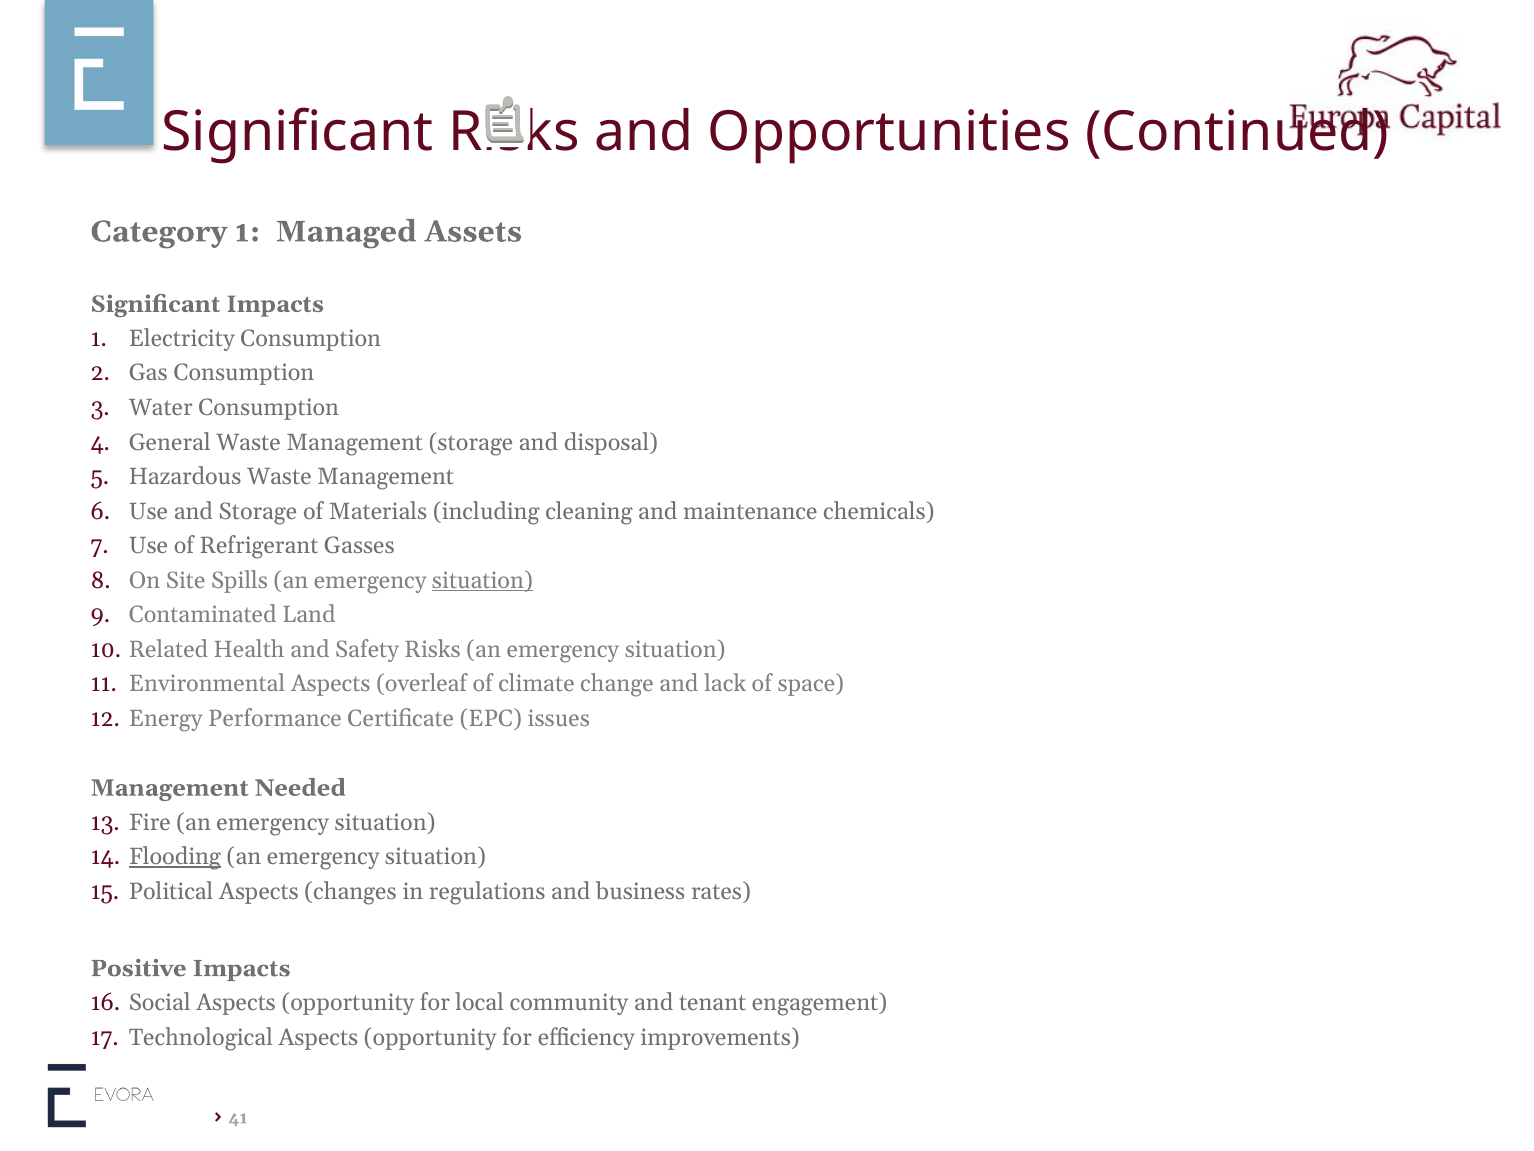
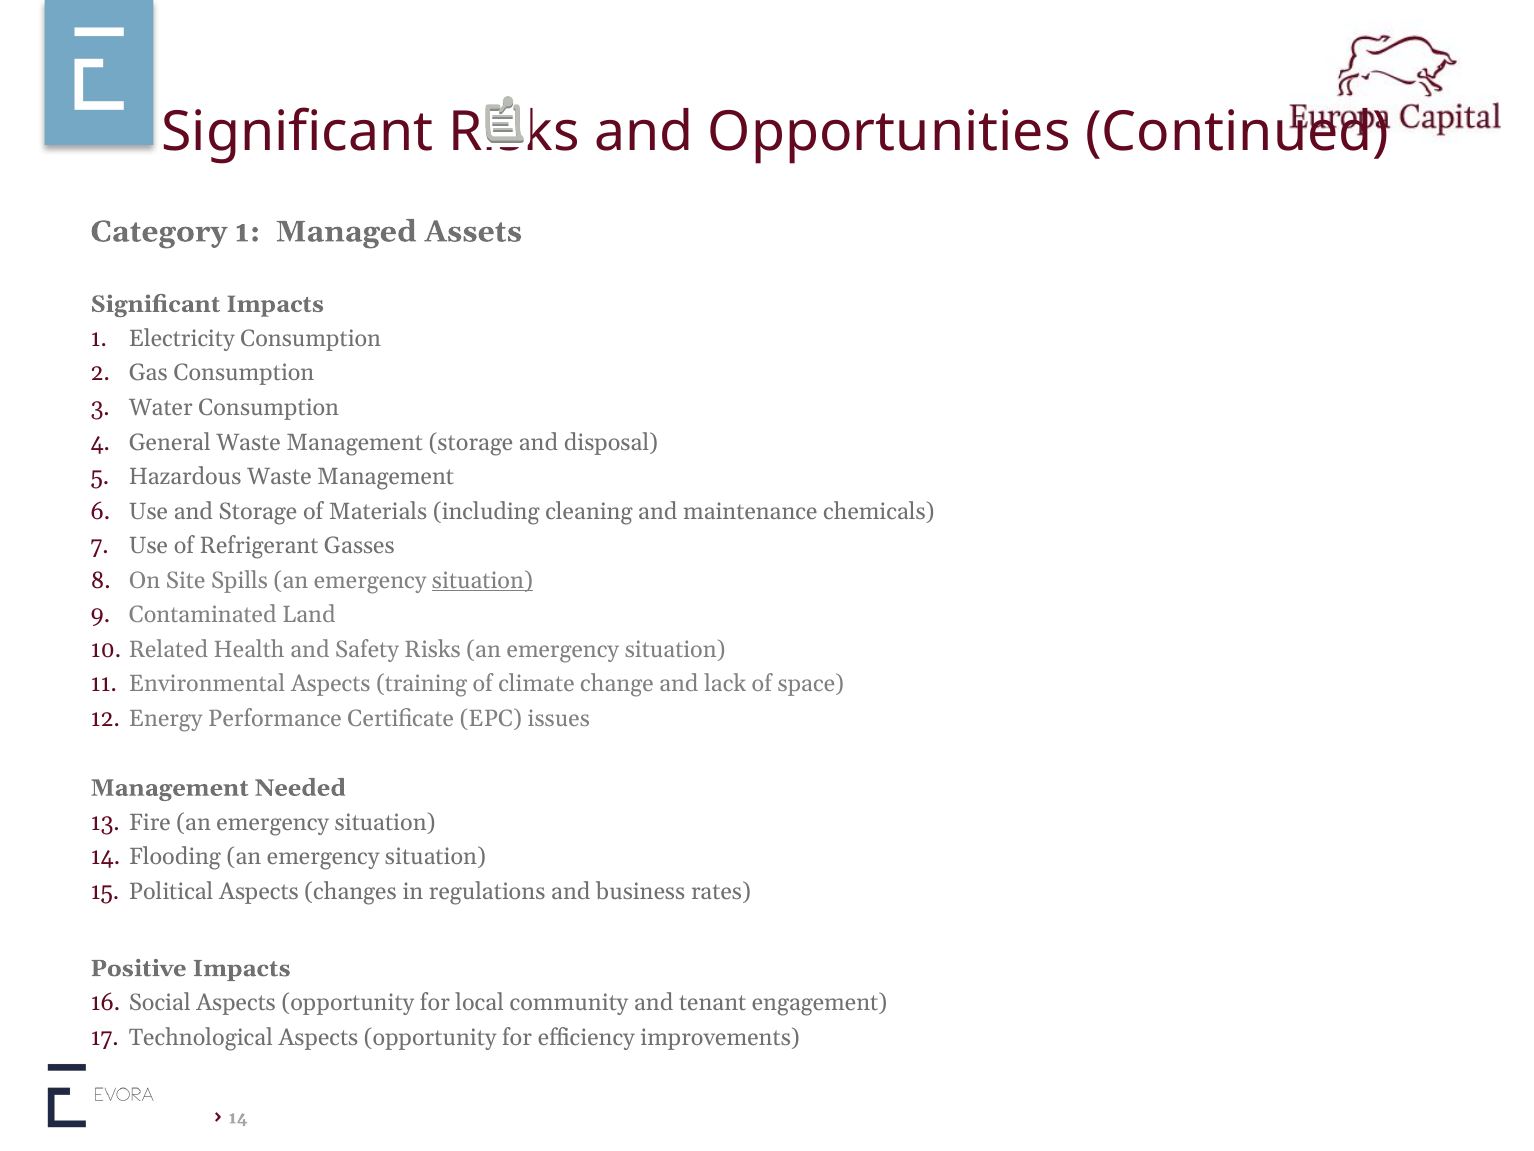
overleaf: overleaf -> training (422, 684)
Flooding underline: present -> none (175, 857)
41: 41 -> 14 (238, 1117)
